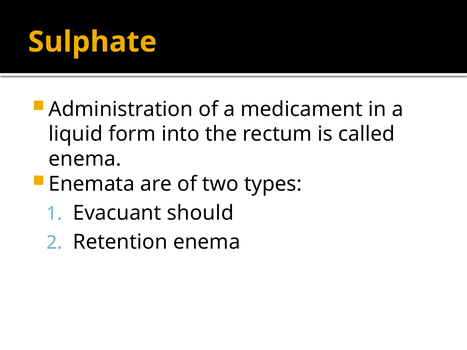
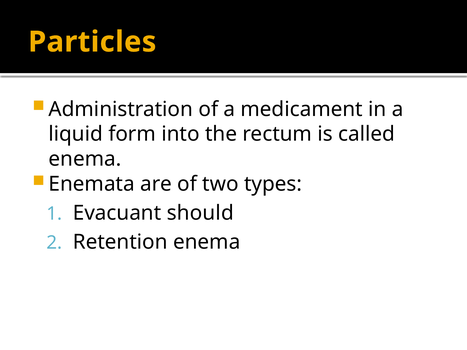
Sulphate: Sulphate -> Particles (92, 42)
